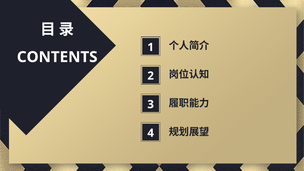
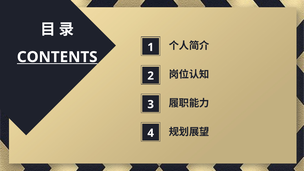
CONTENTS underline: none -> present (57, 57)
